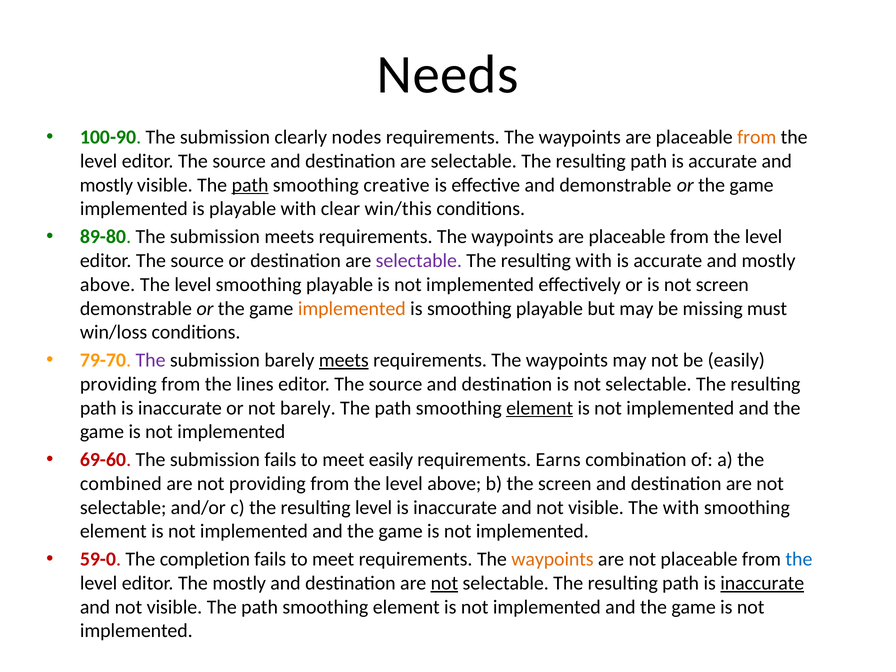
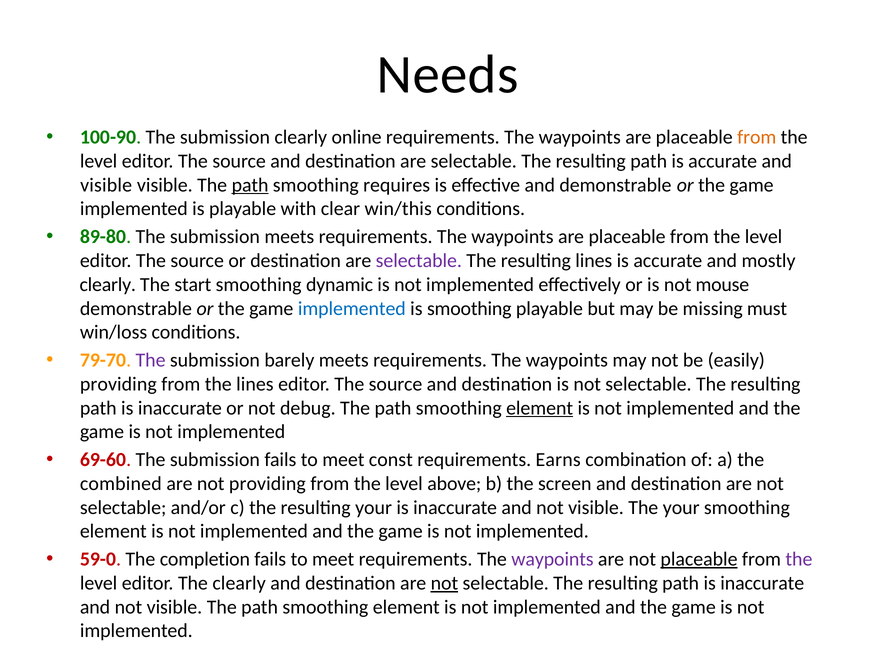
nodes: nodes -> online (357, 137)
mostly: mostly -> visible (106, 185)
creative: creative -> requires (397, 185)
resulting with: with -> lines (594, 261)
above: above -> clearly (108, 285)
level: level -> start (193, 285)
playable: playable -> dynamic (340, 285)
not screen: screen -> mouse (722, 285)
implemented colour: orange -> blue (352, 308)
meets underline: present -> none (344, 360)
not barely: barely -> debug (308, 408)
meet easily: easily -> const (391, 460)
resulting level: level -> your (374, 507)
The with: with -> your (681, 507)
waypoints colour: orange -> purple (552, 559)
placeable underline: none -> present (699, 559)
the colour: blue -> purple (799, 559)
The mostly: mostly -> clearly (239, 583)
inaccurate underline: present -> none (762, 583)
